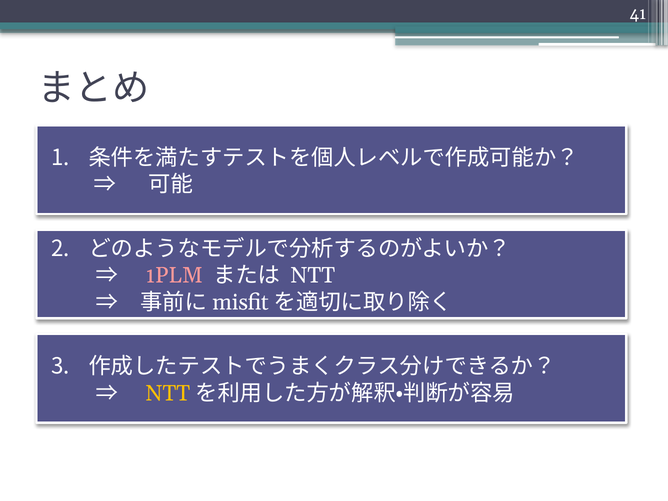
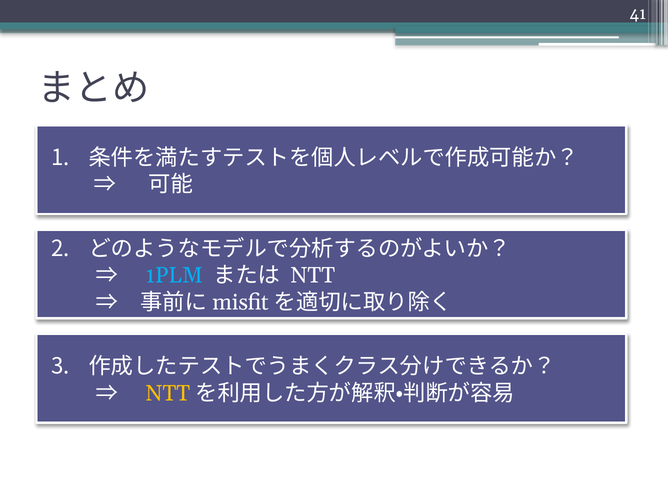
1PLM colour: pink -> light blue (174, 276)
